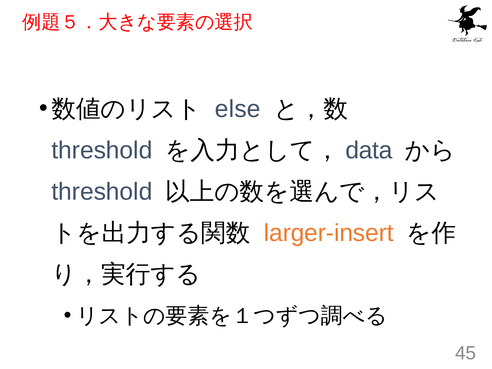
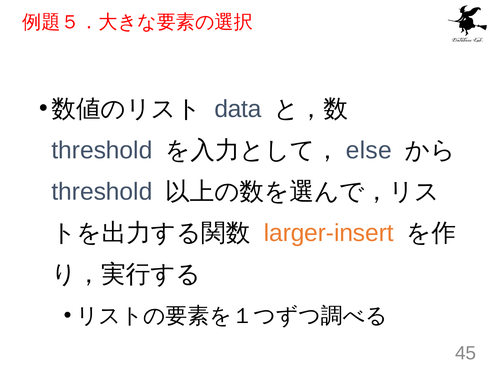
else: else -> data (238, 109)
data: data -> else (369, 150)
